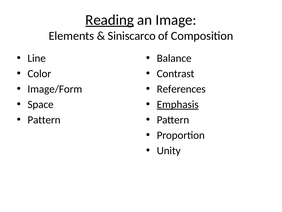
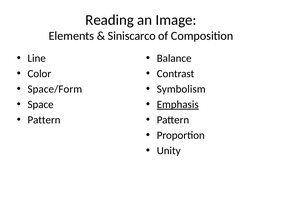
Reading underline: present -> none (110, 20)
Image/Form: Image/Form -> Space/Form (55, 89)
References: References -> Symbolism (181, 89)
